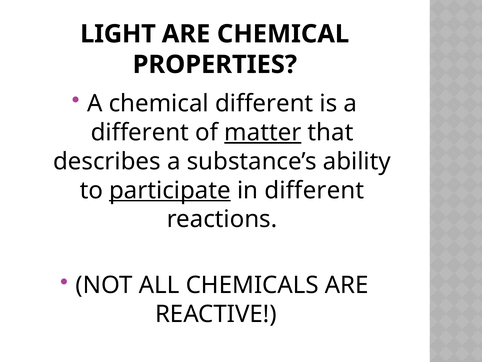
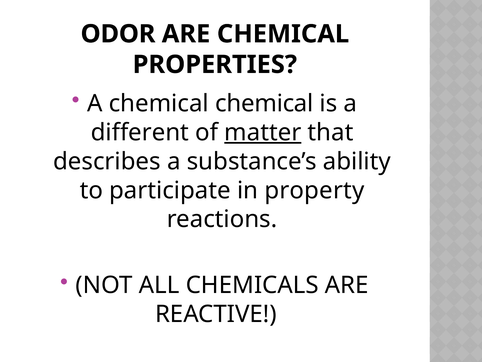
LIGHT: LIGHT -> ODOR (118, 34)
chemical different: different -> chemical (264, 103)
participate underline: present -> none (170, 190)
in different: different -> property (314, 190)
